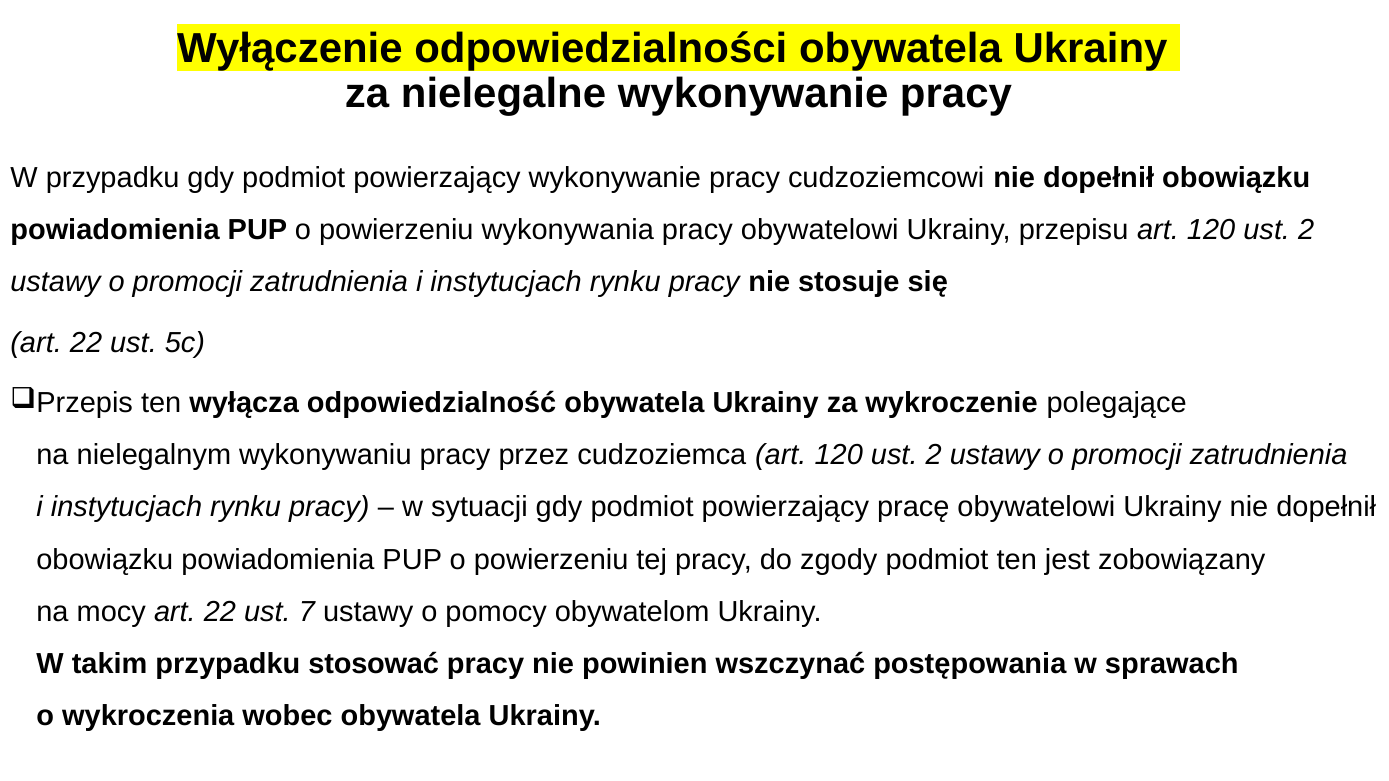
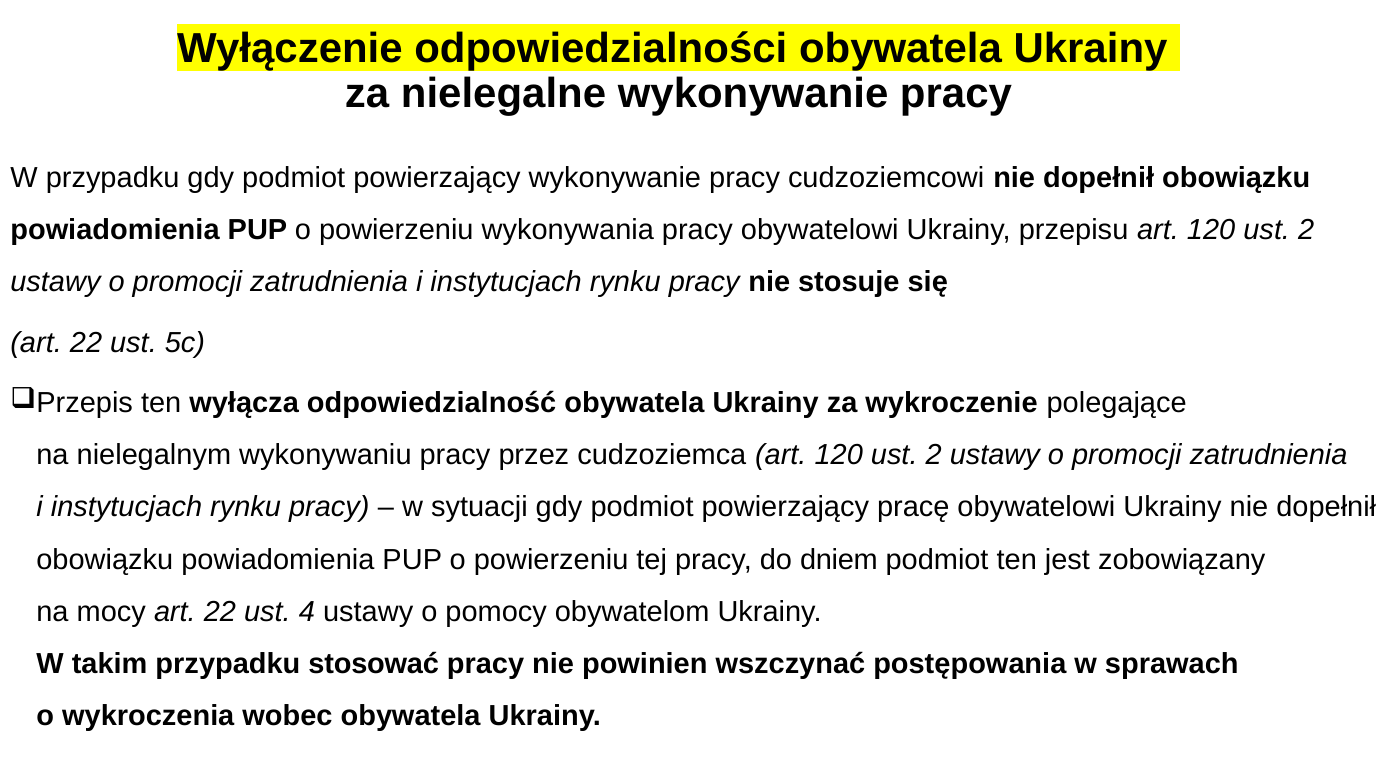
zgody: zgody -> dniem (839, 560)
7: 7 -> 4 (307, 612)
